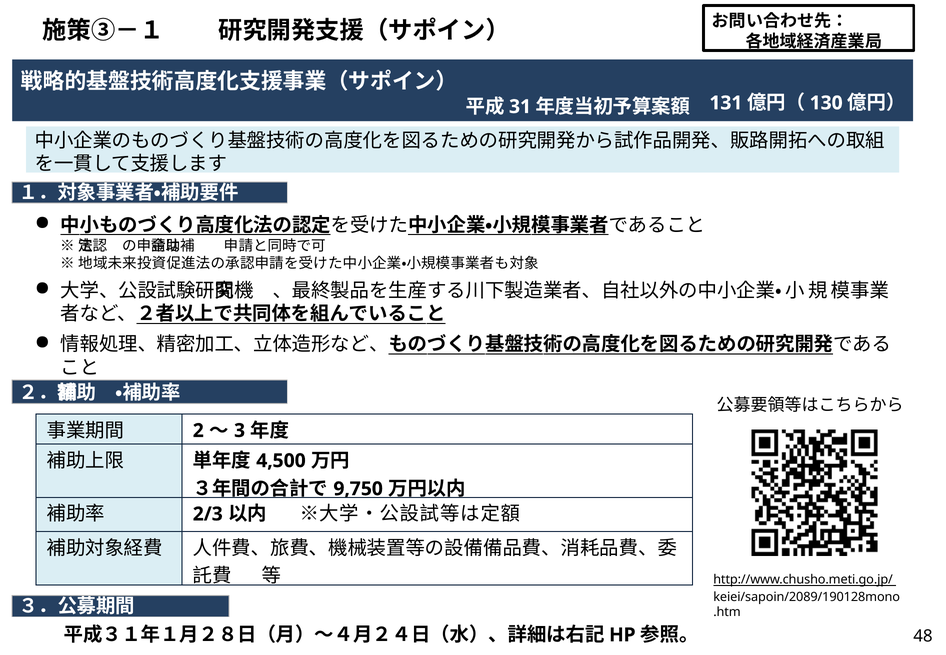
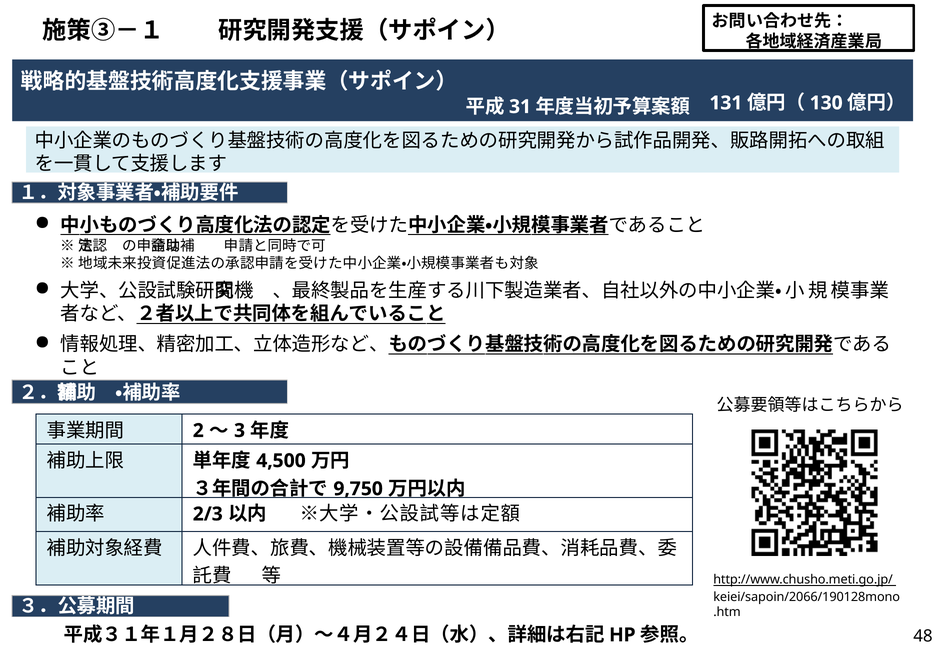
keiei/sapoin/2089/190128mono: keiei/sapoin/2089/190128mono -> keiei/sapoin/2066/190128mono (807, 597)
